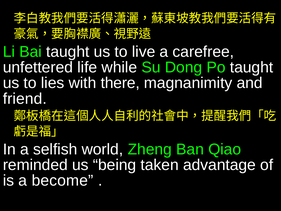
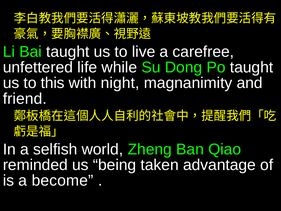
lies: lies -> this (53, 83)
there: there -> night (120, 83)
